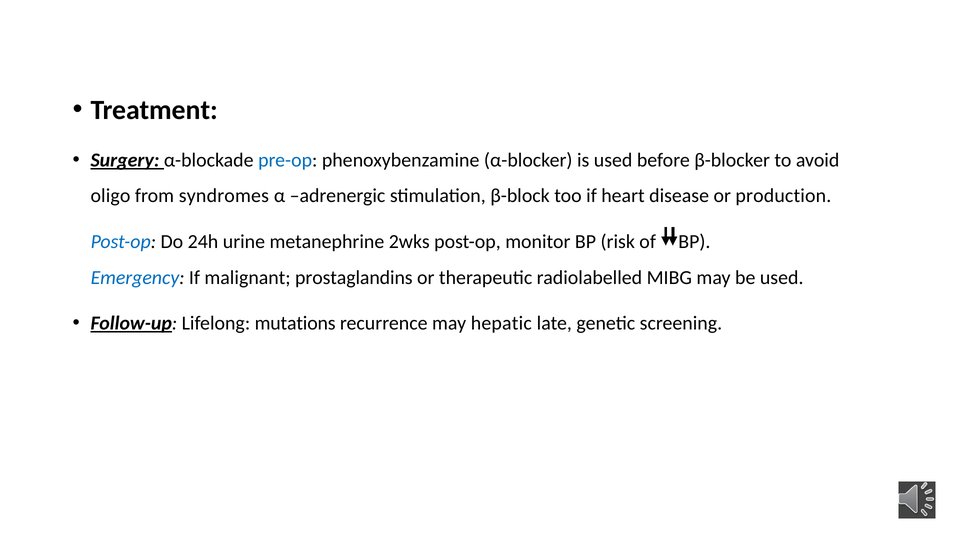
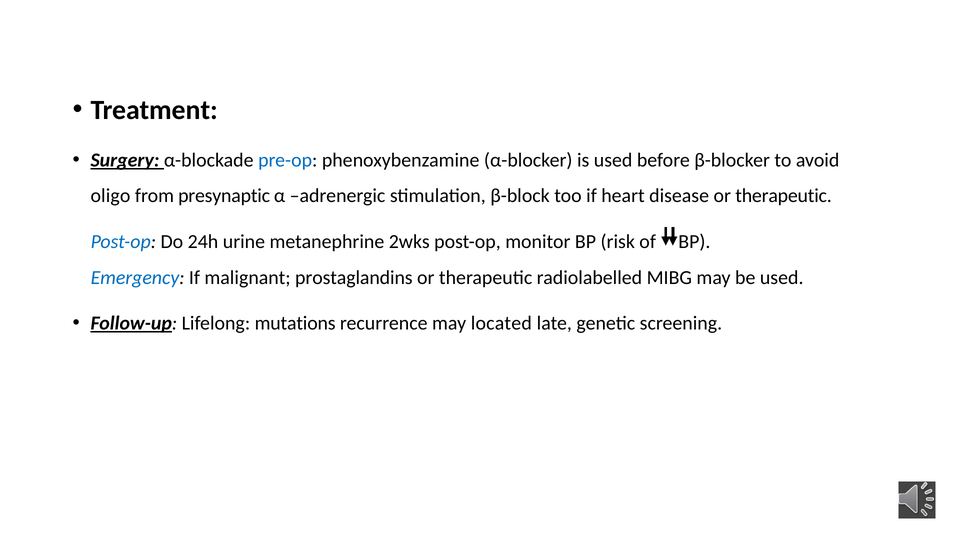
syndromes: syndromes -> presynaptic (224, 196)
disease or production: production -> therapeutic (784, 196)
hepatic: hepatic -> located (501, 323)
